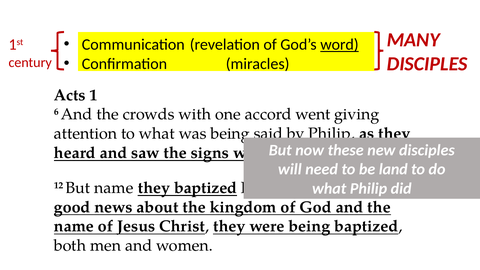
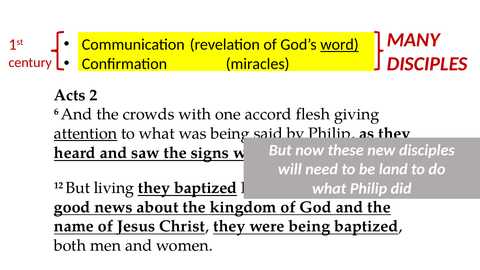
1: 1 -> 2 (94, 95)
went: went -> flesh (313, 114)
attention underline: none -> present (86, 134)
But name: name -> living (114, 188)
